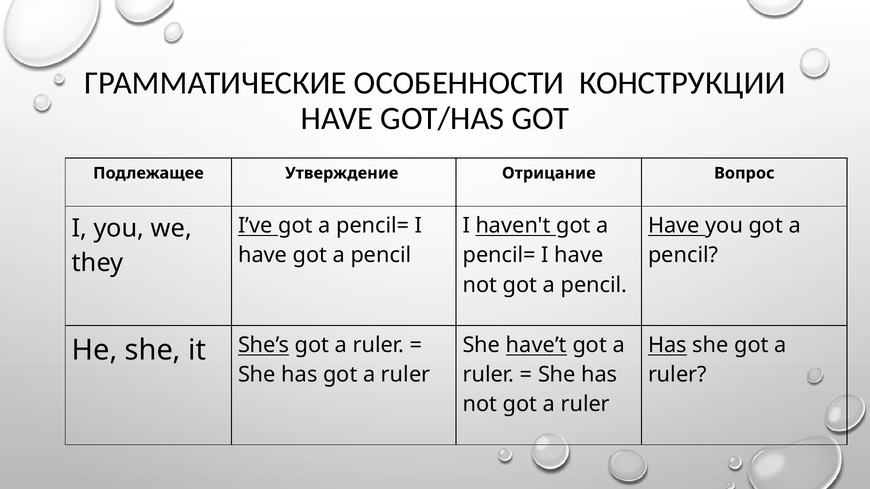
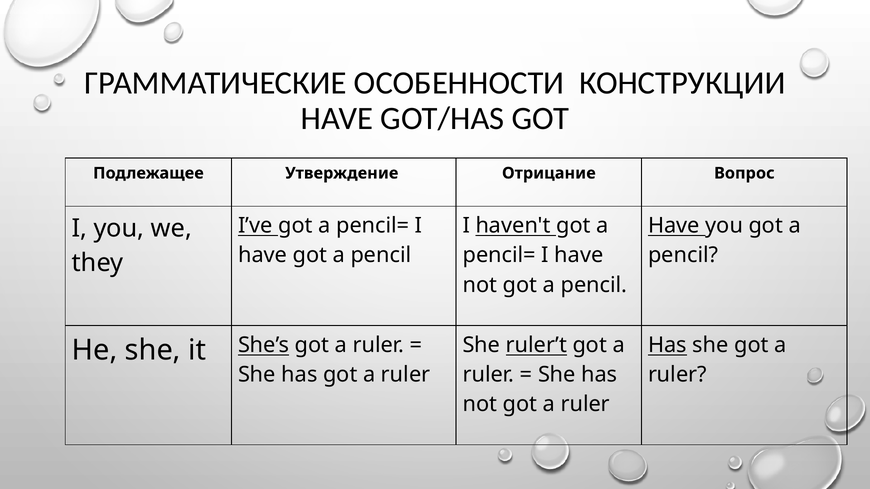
have’t: have’t -> ruler’t (536, 345)
